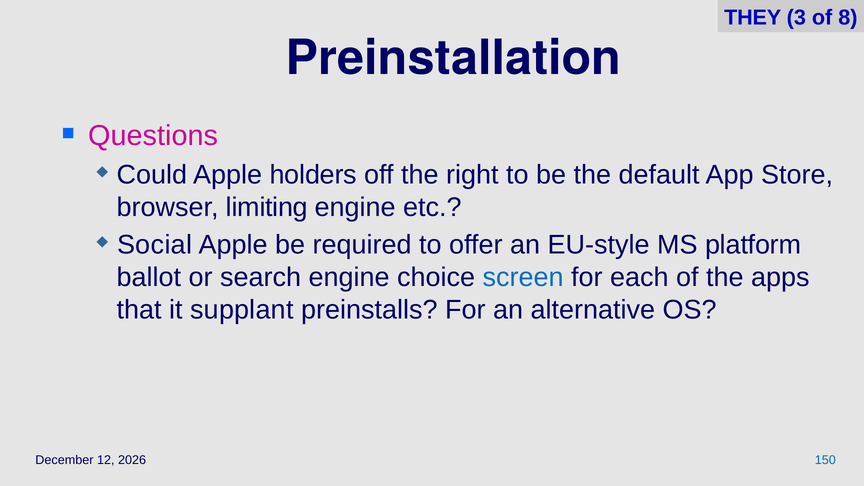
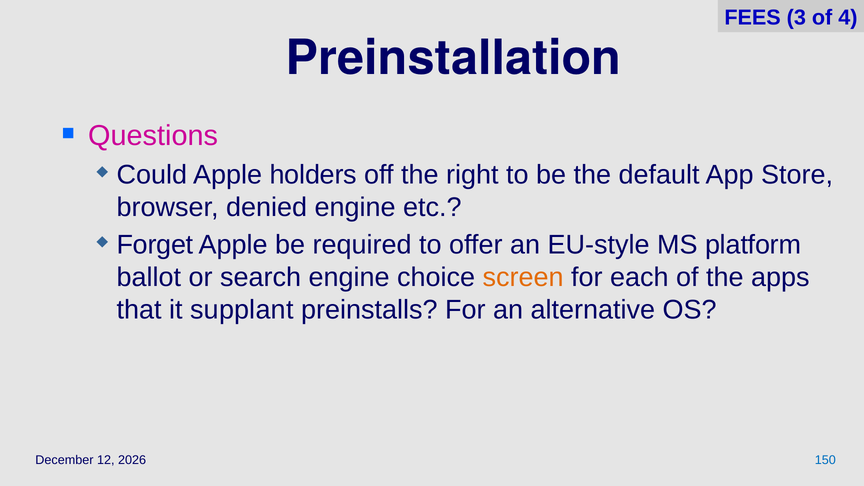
THEY: THEY -> FEES (753, 18)
8: 8 -> 4 (848, 18)
limiting: limiting -> denied (267, 207)
Social: Social -> Forget (155, 245)
screen colour: blue -> orange (523, 277)
